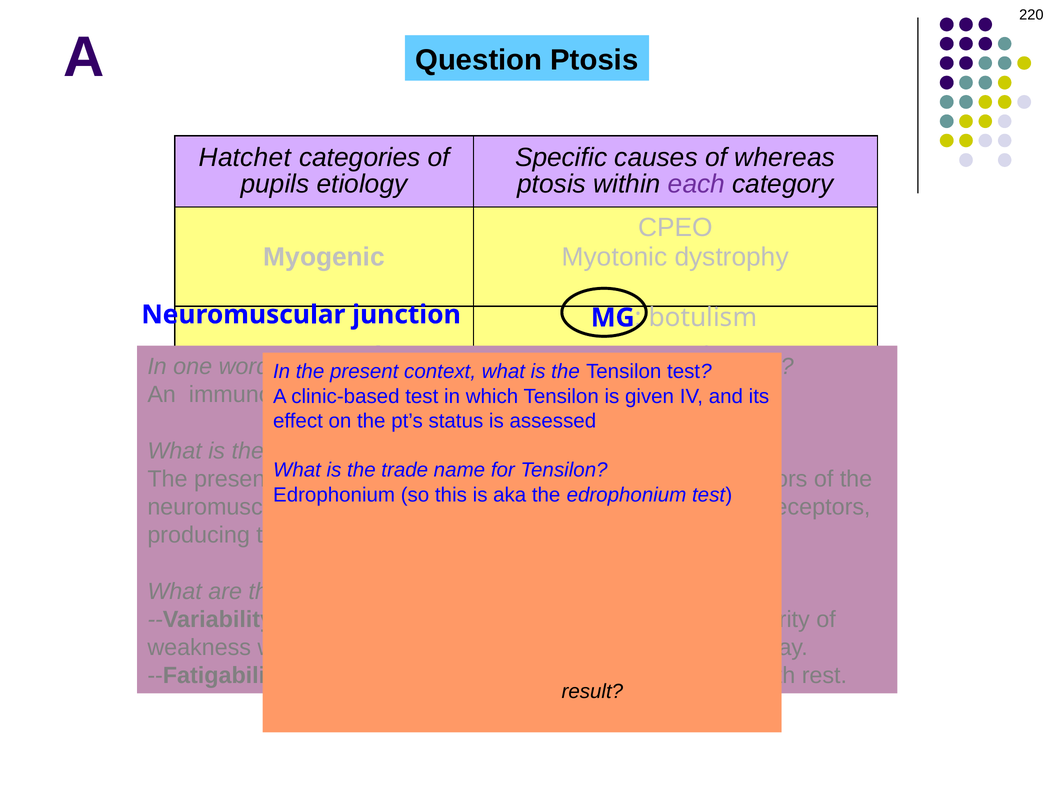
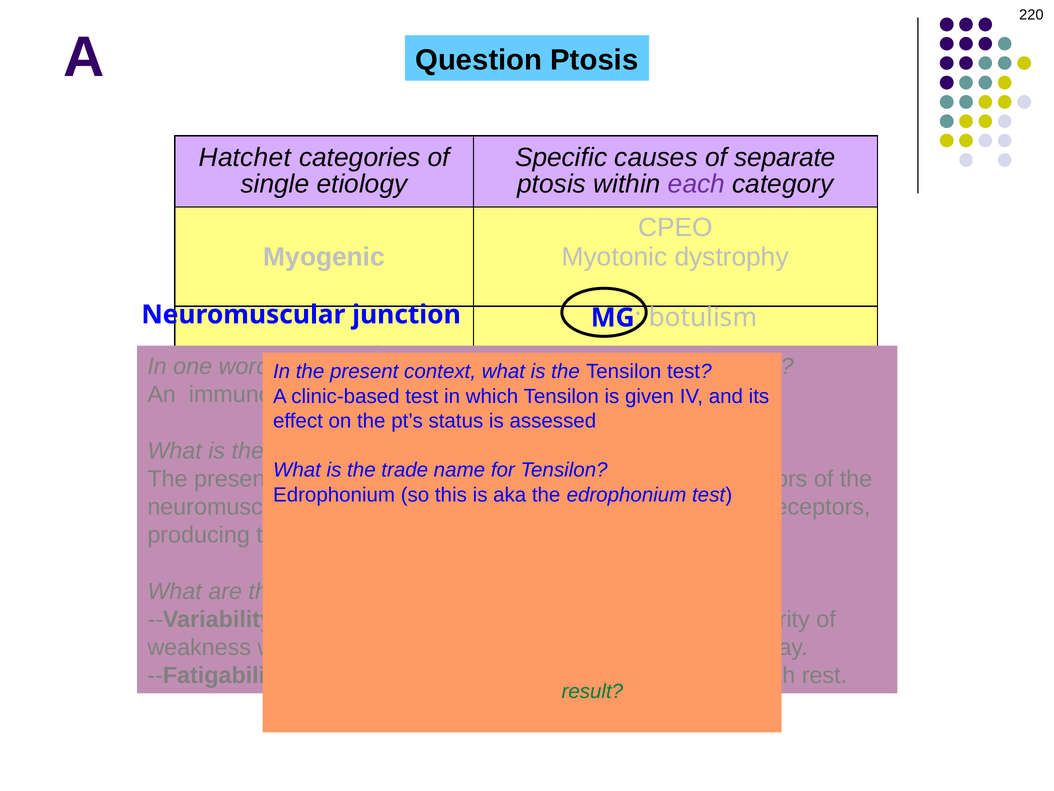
whereas: whereas -> separate (785, 157)
pupils: pupils -> single (275, 184)
result colour: black -> green (592, 691)
